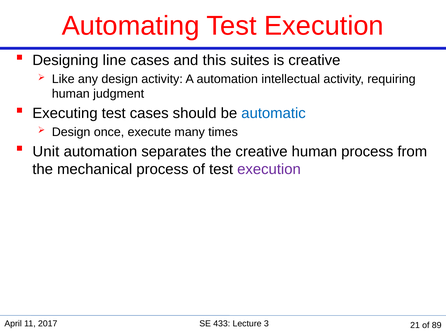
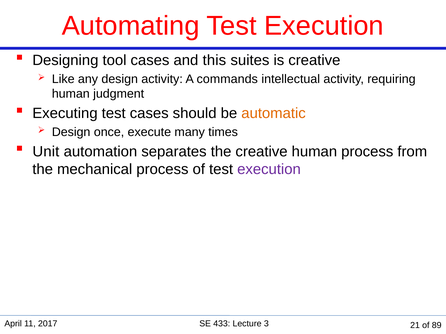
line: line -> tool (115, 61)
A automation: automation -> commands (227, 79)
automatic colour: blue -> orange (274, 114)
